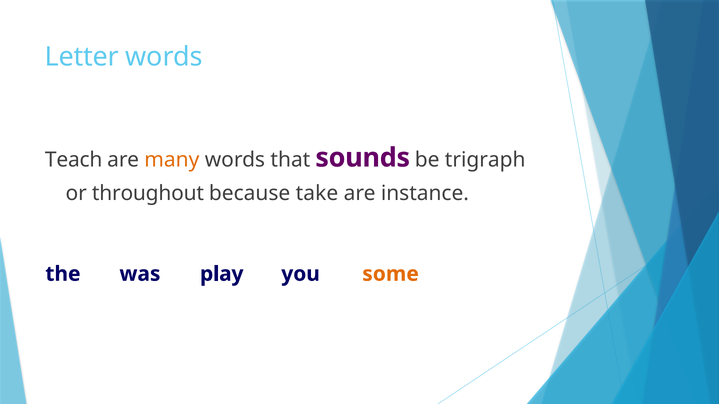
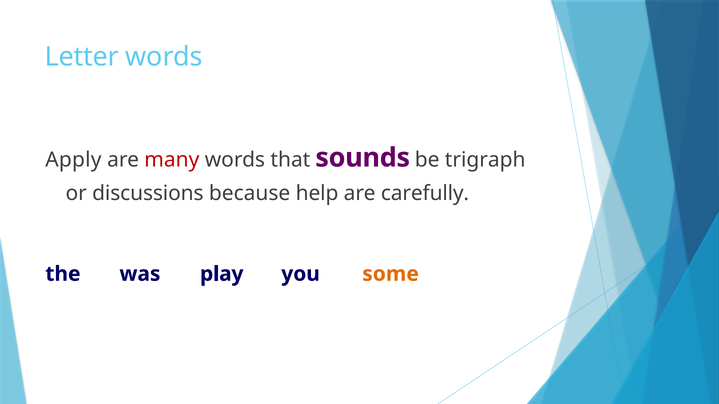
Teach: Teach -> Apply (73, 160)
many colour: orange -> red (172, 160)
throughout: throughout -> discussions (148, 194)
take: take -> help (317, 194)
instance: instance -> carefully (425, 194)
